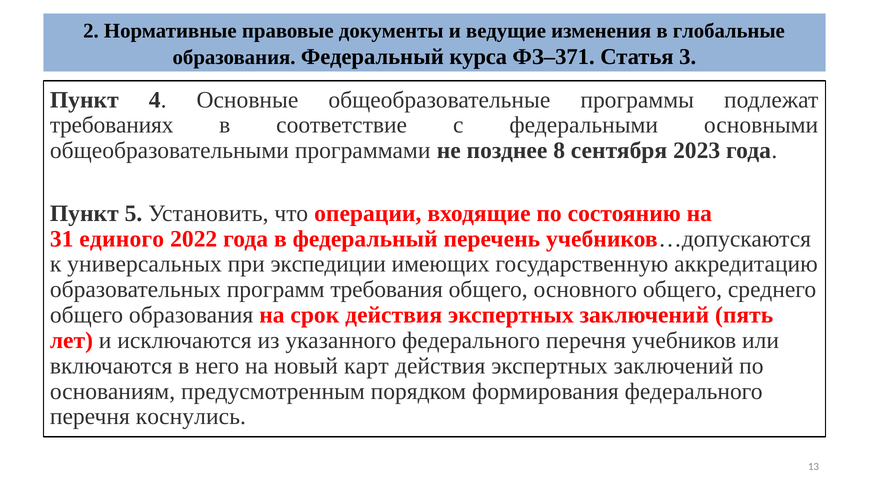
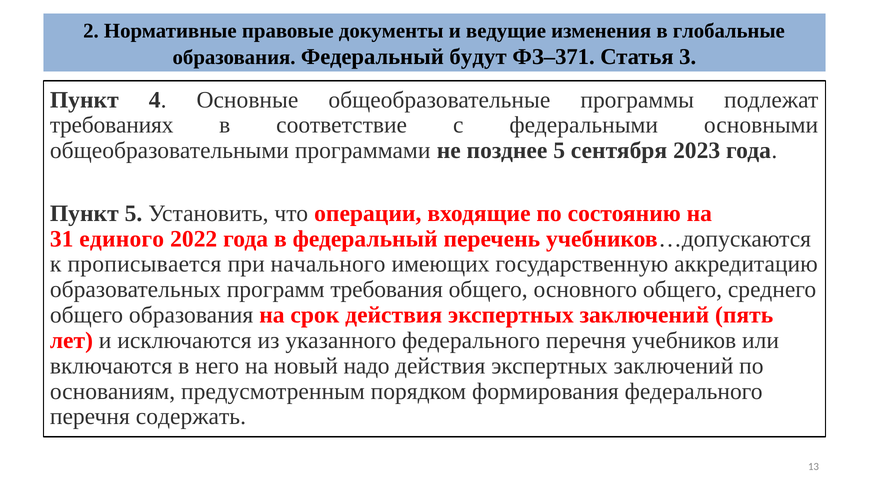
курса: курса -> будут (478, 57)
позднее 8: 8 -> 5 (559, 151)
универсальных: универсальных -> прописывается (144, 264)
экспедиции: экспедиции -> начального (328, 264)
карт: карт -> надо (367, 366)
коснулись: коснулись -> содержать (191, 417)
